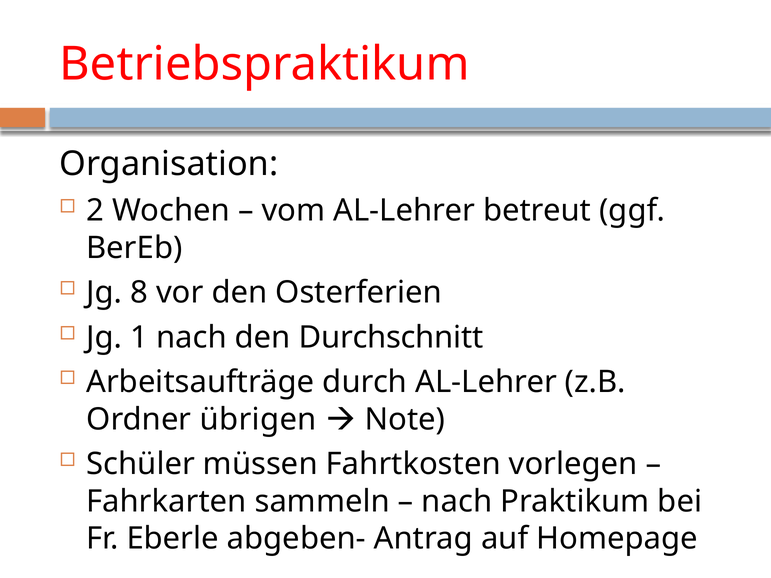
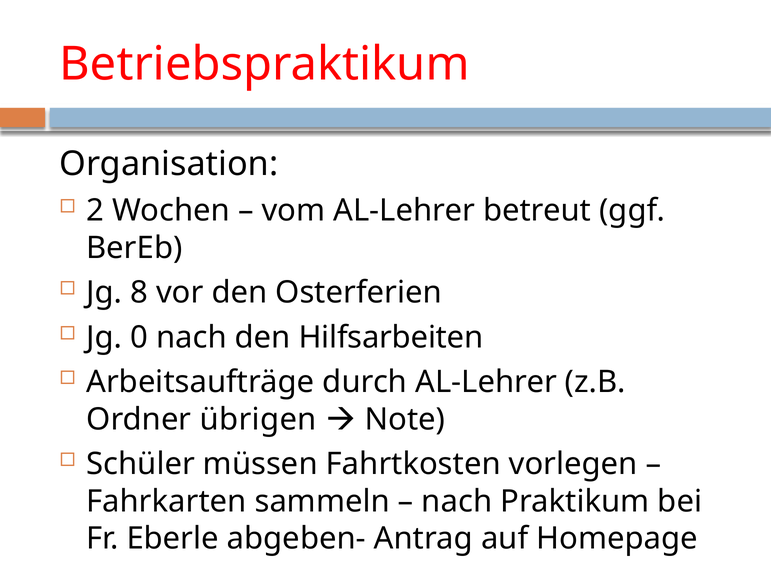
1: 1 -> 0 (139, 337)
Durchschnitt: Durchschnitt -> Hilfsarbeiten (391, 337)
